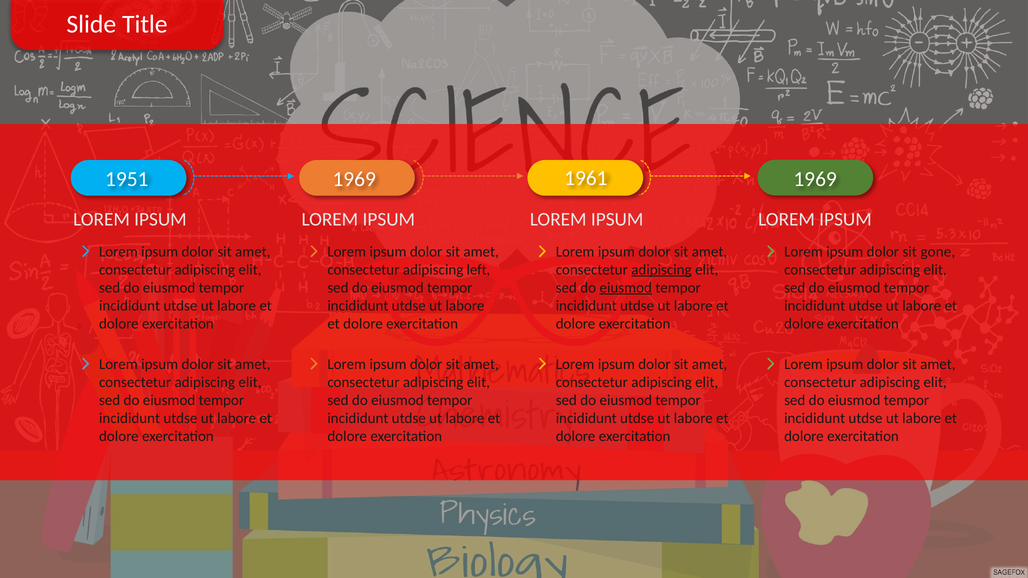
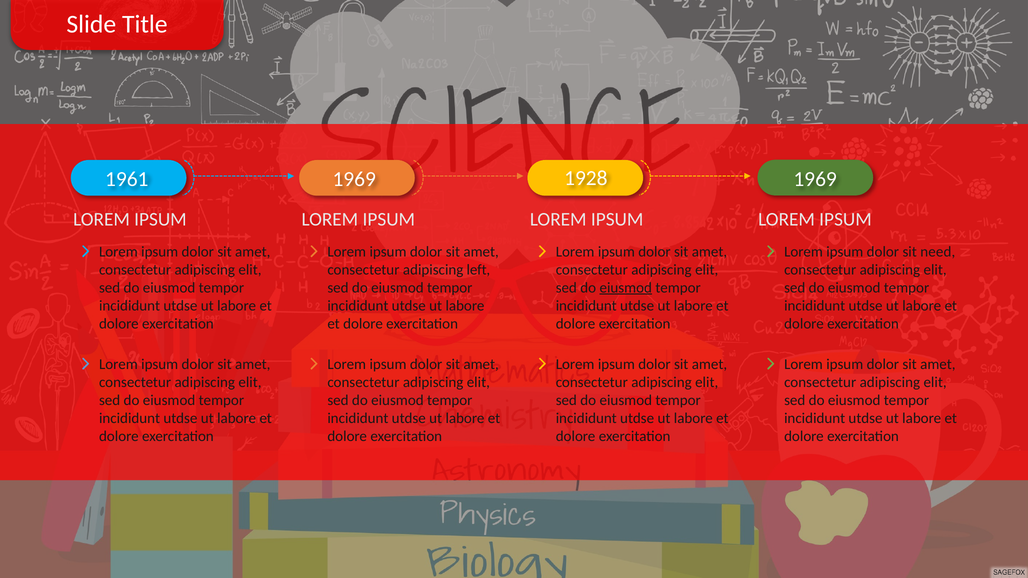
1951: 1951 -> 1961 (127, 179)
1961: 1961 -> 1928 (586, 178)
gone: gone -> need (938, 252)
adipiscing underline: present -> none (661, 270)
